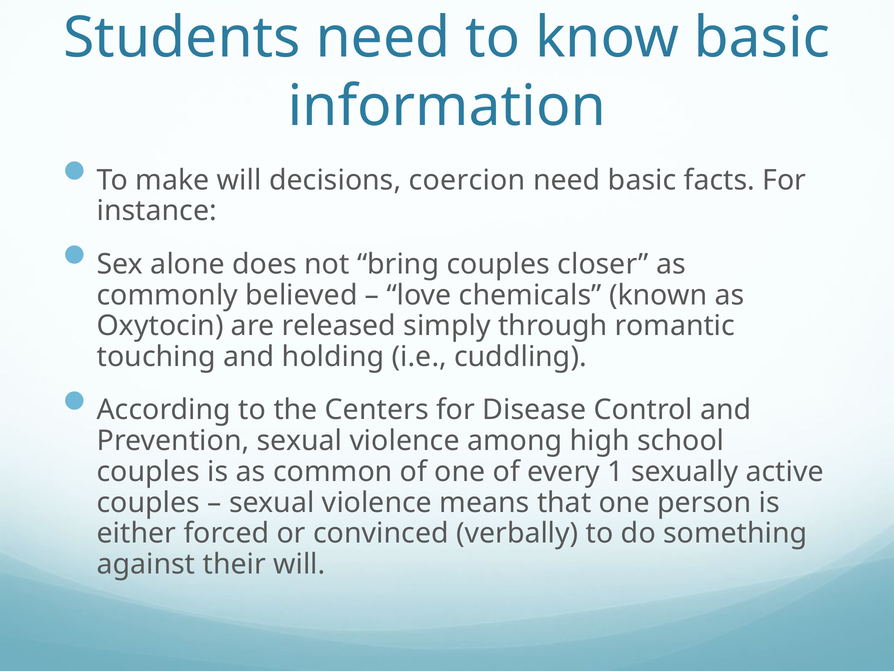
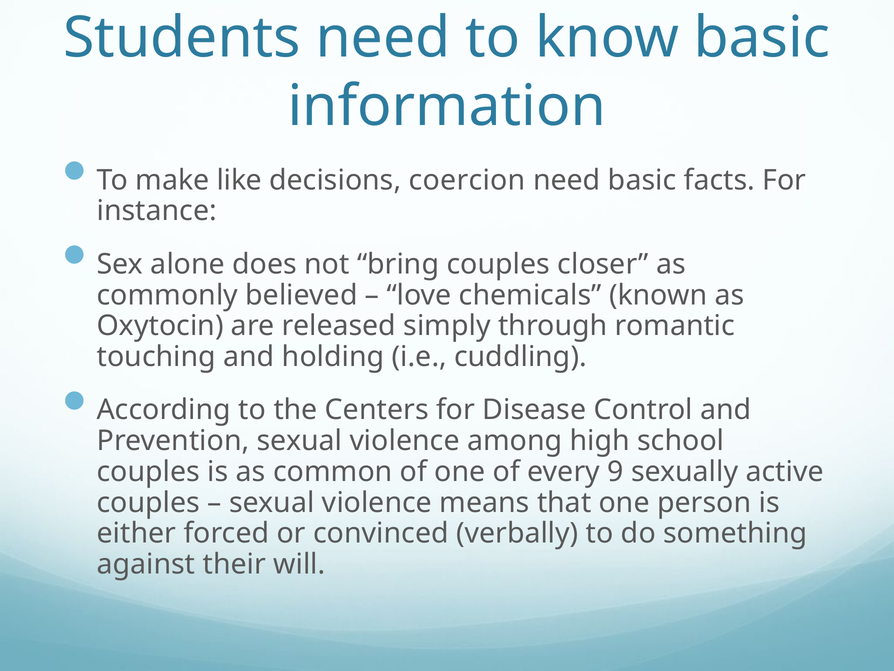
make will: will -> like (239, 180)
1: 1 -> 9 (615, 471)
